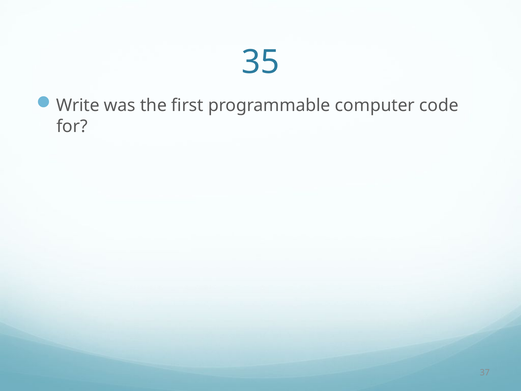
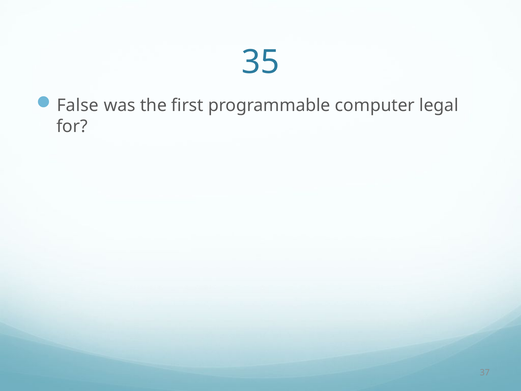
Write: Write -> False (78, 105)
code: code -> legal (439, 105)
